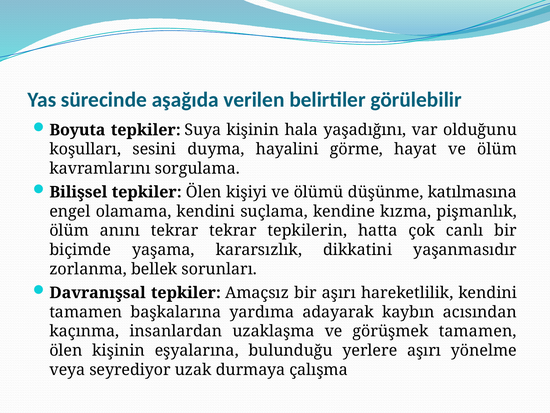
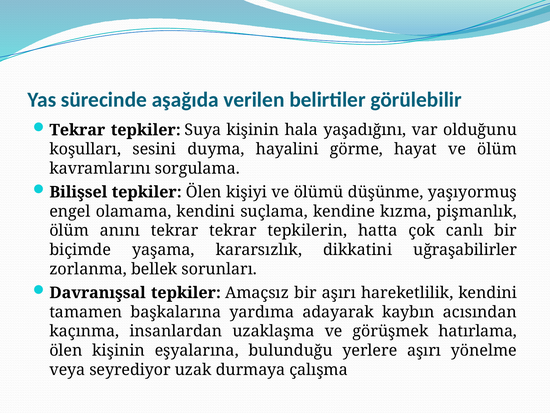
Boyuta: Boyuta -> Tekrar (77, 130)
katılmasına: katılmasına -> yaşıyormuş (472, 192)
yaşanmasıdır: yaşanmasıdır -> uğraşabilirler (465, 250)
görüşmek tamamen: tamamen -> hatırlama (478, 331)
